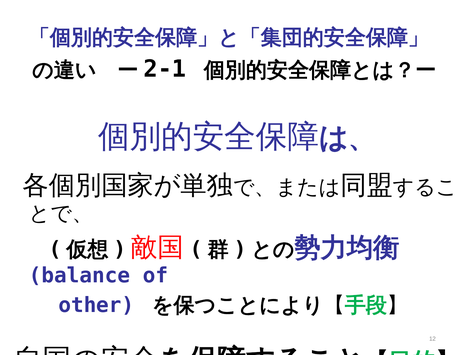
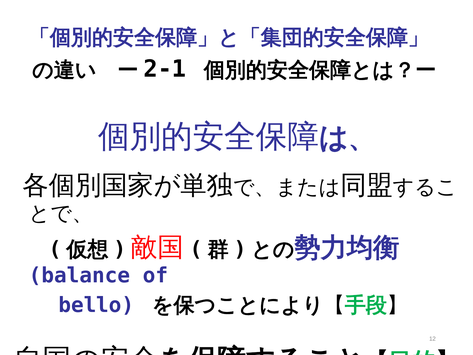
other: other -> bello (96, 305)
